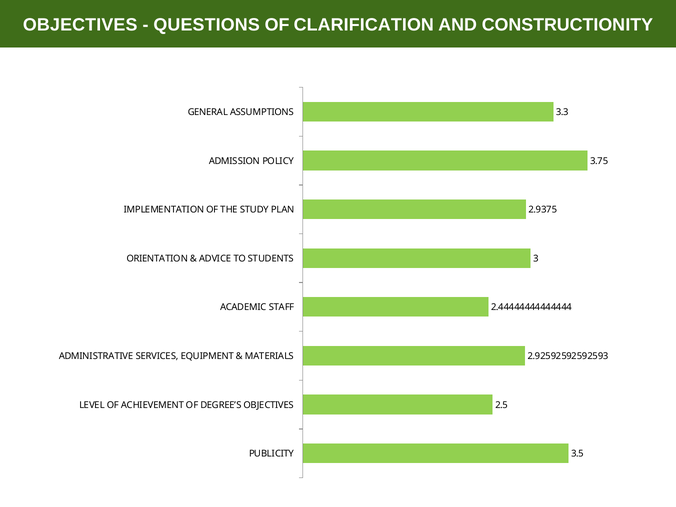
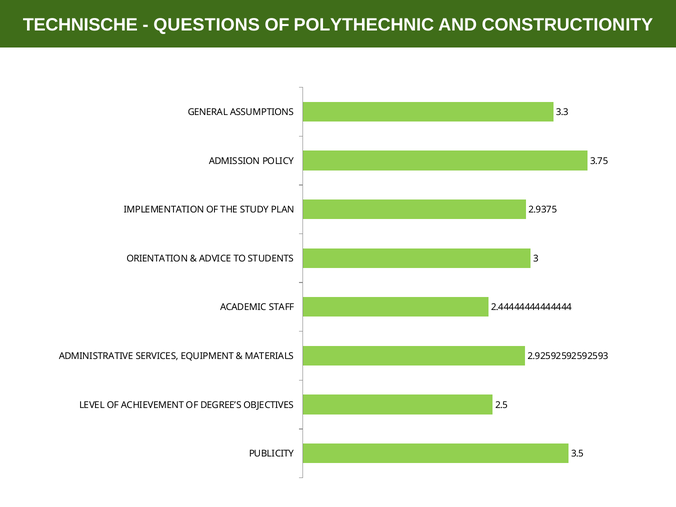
OBJECTIVES: OBJECTIVES -> TECHNISCHE (80, 25)
CLARIFICATION: CLARIFICATION -> POLYTHECHNIC (364, 25)
